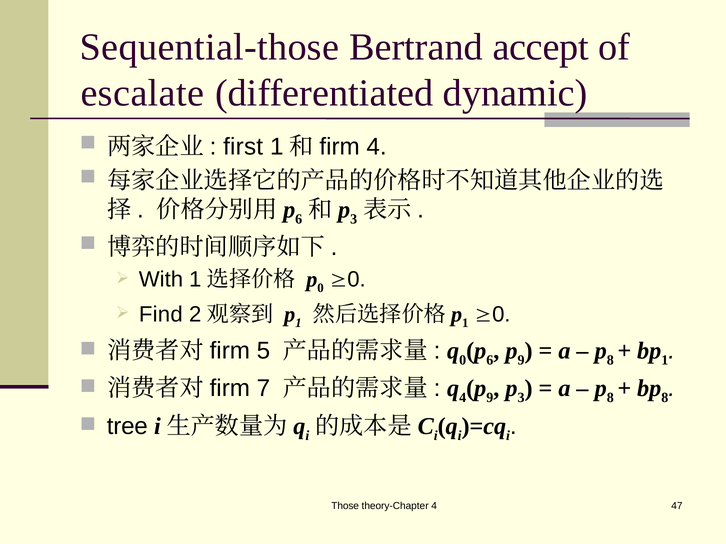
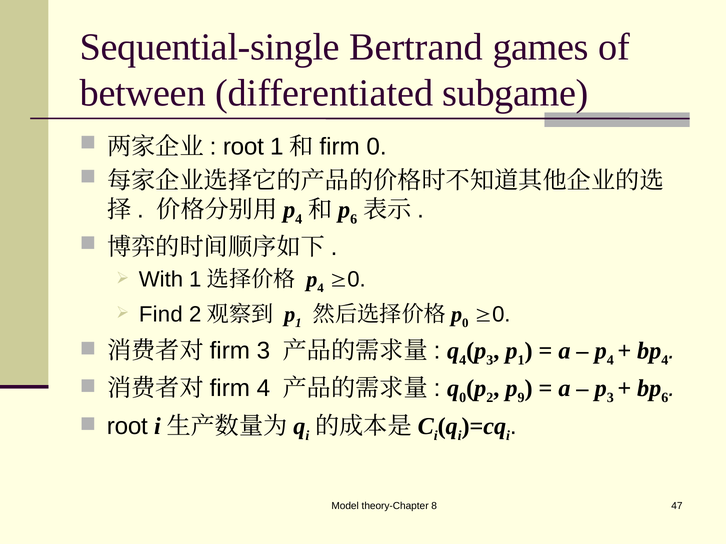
Sequential-those: Sequential-those -> Sequential-single (210, 47)
accept: accept -> games (541, 47)
escalate: escalate -> between (143, 93)
dynamic: dynamic -> subgame (516, 93)
first: first -> root (243, 147)
4: 4 -> 0 (376, 147)
6: 6 -> 4 (299, 219)
3: 3 -> 6 (354, 219)
0: 0 -> 4 (321, 288)
1: 1 -> 0 (465, 323)
5: 5 -> 3 (263, 351)
0: 0 -> 4 (463, 360)
6: 6 -> 3 (490, 360)
9: 9 -> 1 (521, 360)
8: 8 -> 4 (610, 360)
1: 1 -> 4 (665, 360)
7: 7 -> 4 (263, 389)
4: 4 -> 0 (463, 398)
9: 9 -> 2 (490, 398)
3: 3 -> 9 (521, 398)
8: 8 -> 3 (610, 398)
8: 8 -> 6 (665, 398)
tree: tree -> root (127, 427)
Those: Those -> Model (345, 506)
theory-Chapter 4: 4 -> 8 (434, 506)
